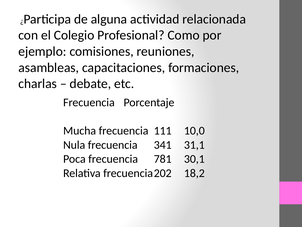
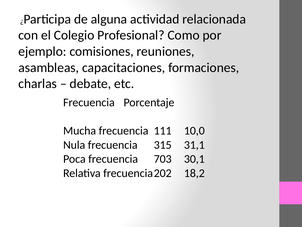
341: 341 -> 315 (163, 145)
781: 781 -> 703 (163, 159)
